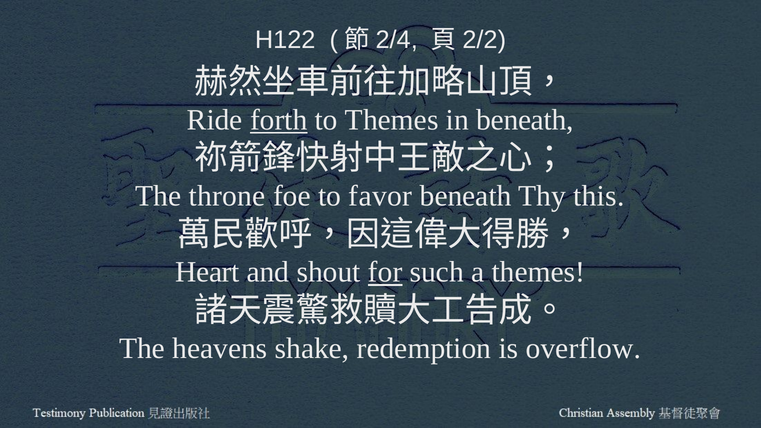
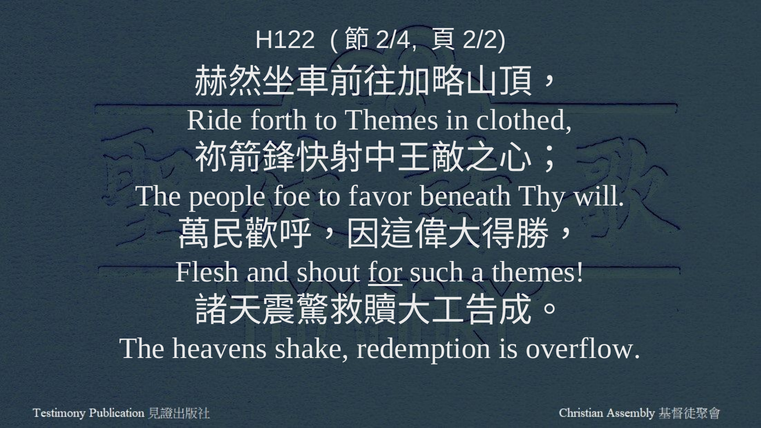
forth underline: present -> none (279, 120)
in beneath: beneath -> clothed (525, 120)
throne: throne -> people (227, 196)
this: this -> will (599, 196)
Heart: Heart -> Flesh (207, 272)
